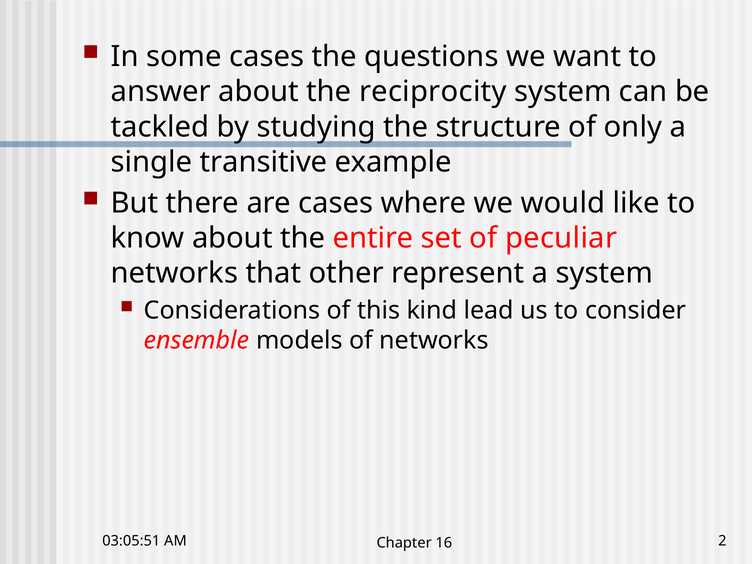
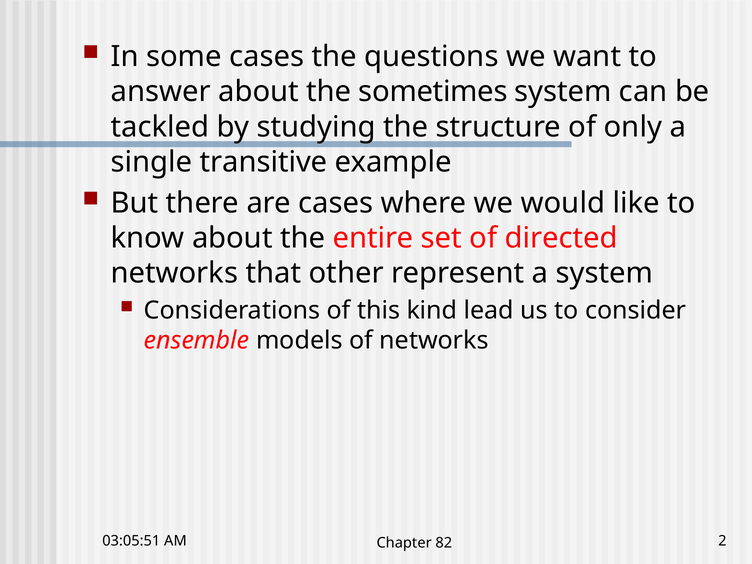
reciprocity: reciprocity -> sometimes (433, 92)
peculiar: peculiar -> directed (561, 238)
16: 16 -> 82 (444, 543)
